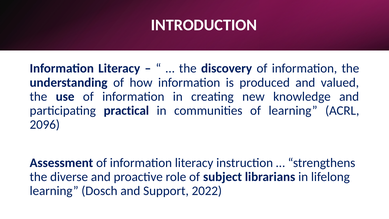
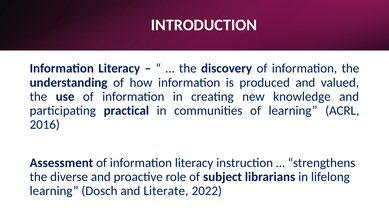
2096: 2096 -> 2016 (45, 124)
Support: Support -> Literate (166, 191)
